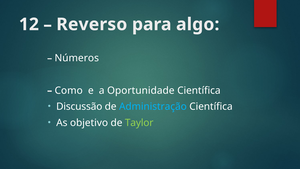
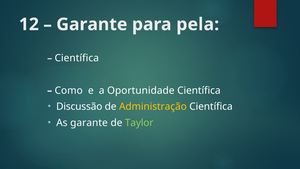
Reverso: Reverso -> Garante (92, 24)
algo: algo -> pela (198, 24)
Números: Números -> Científica (77, 58)
Administração colour: light blue -> yellow (153, 107)
As objetivo: objetivo -> garante (89, 123)
